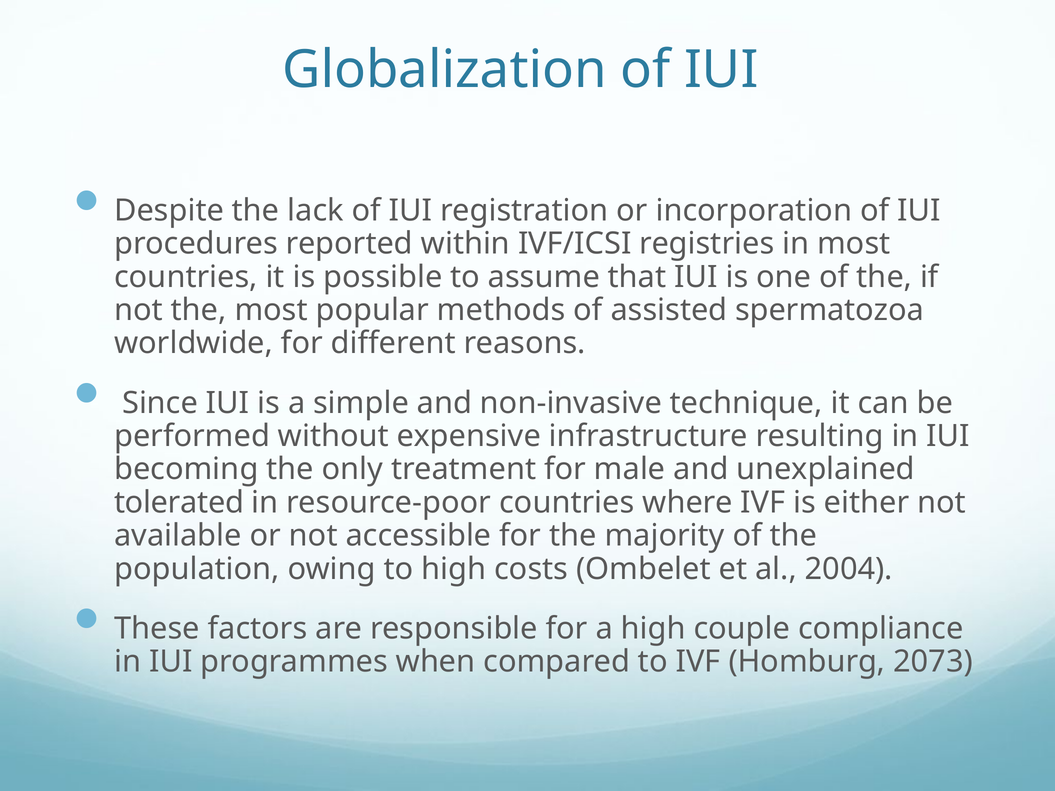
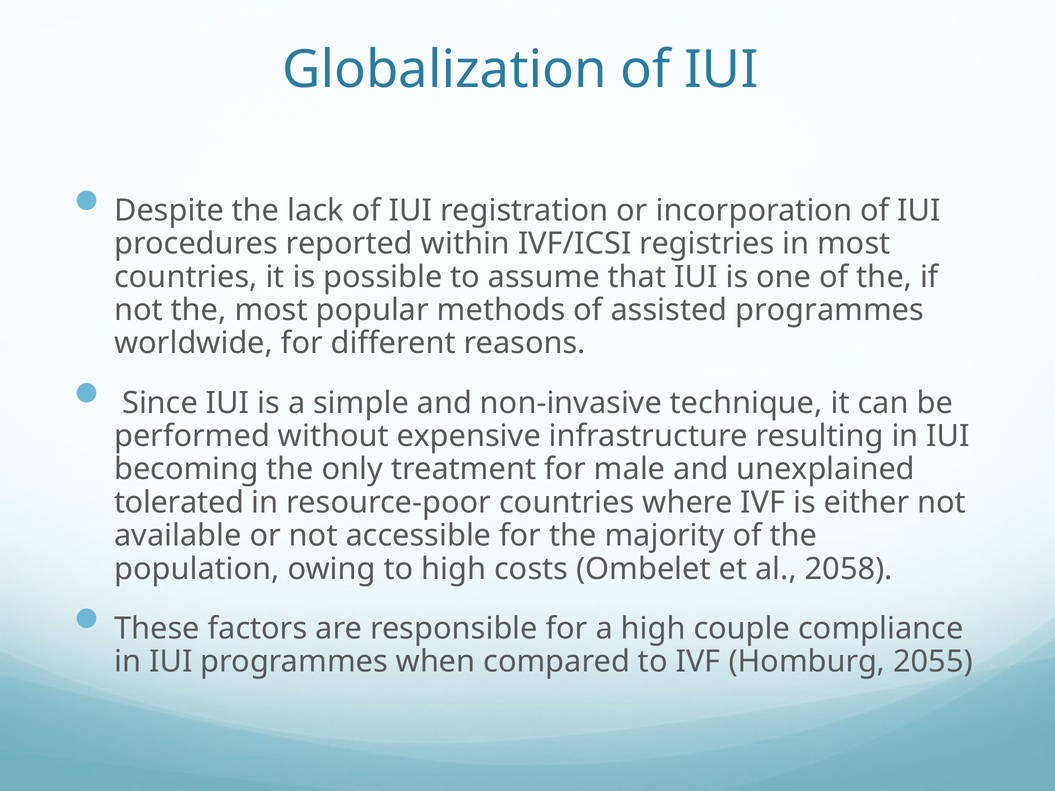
assisted spermatozoa: spermatozoa -> programmes (830, 310)
2004: 2004 -> 2058 (849, 569)
2073: 2073 -> 2055 (933, 662)
